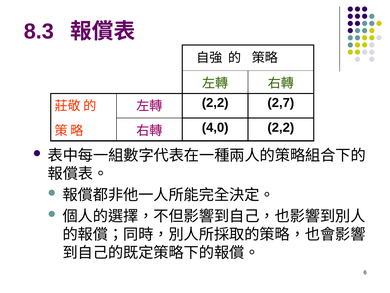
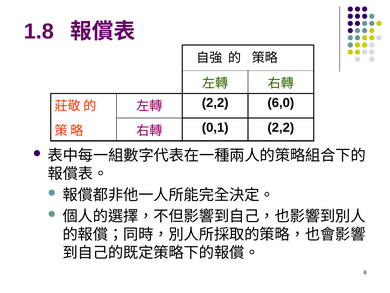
8.3: 8.3 -> 1.8 (39, 31)
2,7: 2,7 -> 6,0 (281, 103)
4,0: 4,0 -> 0,1 (215, 127)
